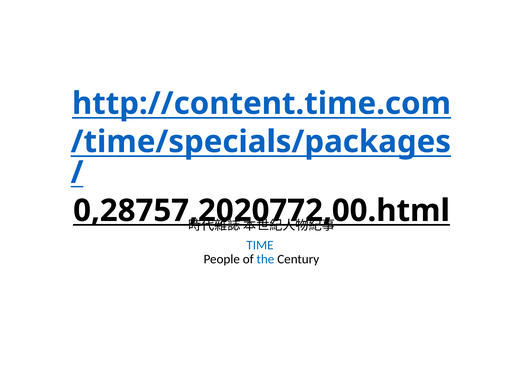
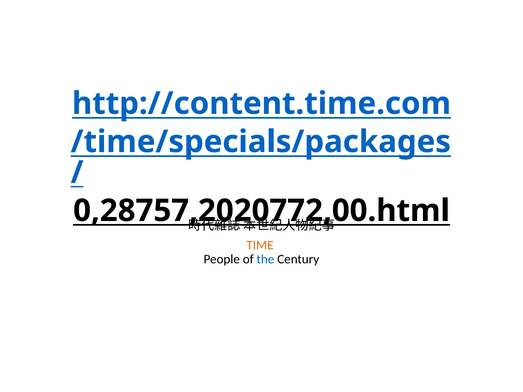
TIME colour: blue -> orange (260, 245)
